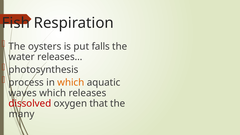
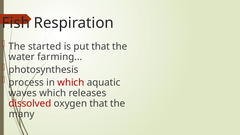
oysters: oysters -> started (45, 46)
put falls: falls -> that (101, 46)
releases…: releases… -> farming… (60, 57)
which colour: orange -> red (71, 83)
